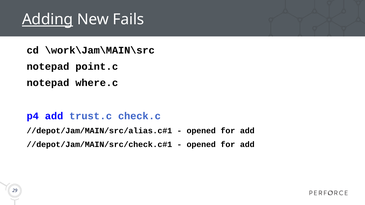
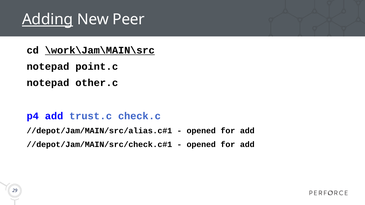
Fails: Fails -> Peer (129, 19)
\work\Jam\MAIN\src underline: none -> present (100, 50)
where.c: where.c -> other.c (97, 83)
